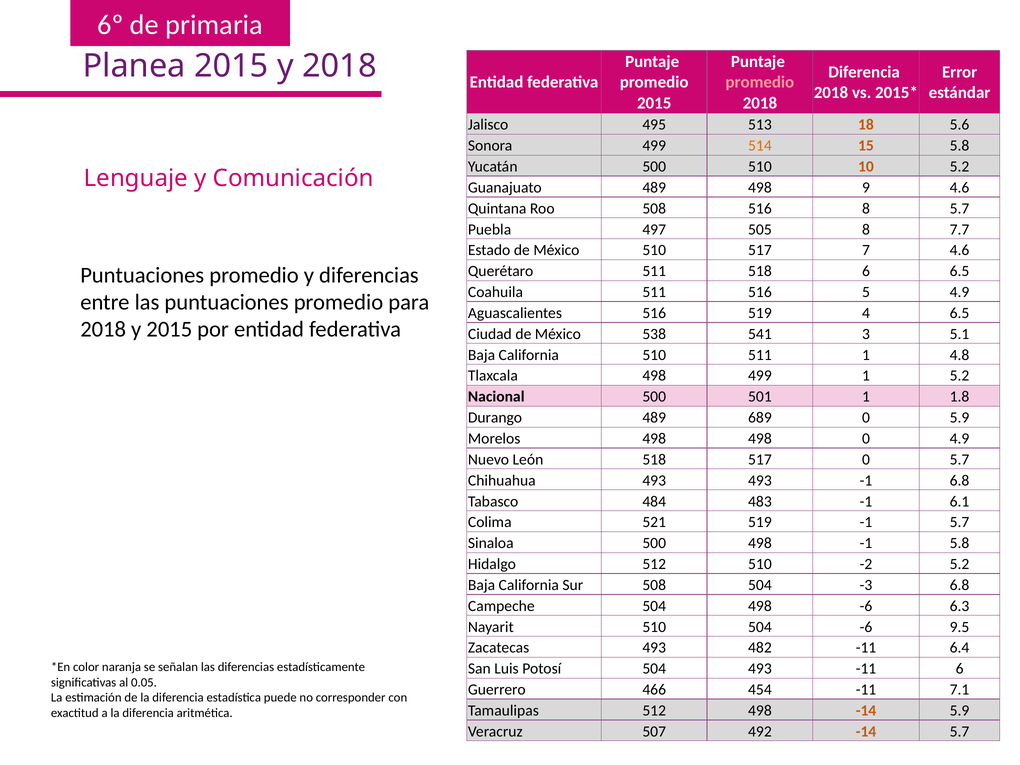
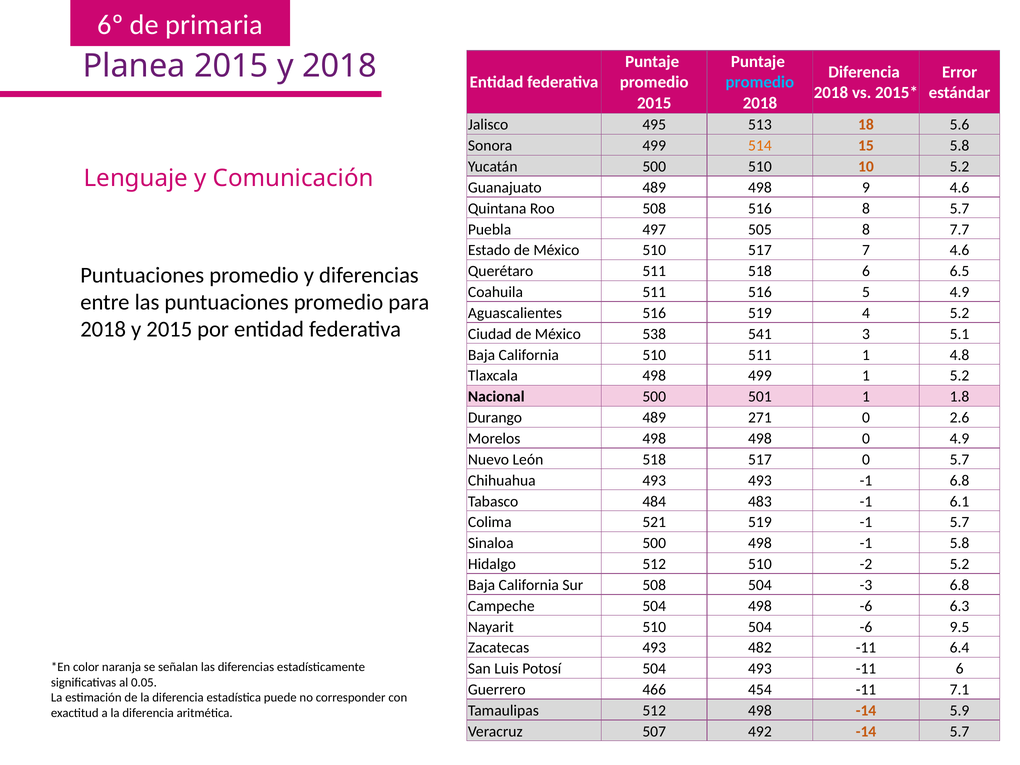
promedio colour: pink -> light blue (760, 82)
4 6.5: 6.5 -> 5.2 (960, 313)
689: 689 -> 271 (760, 418)
0 5.9: 5.9 -> 2.6 (960, 418)
